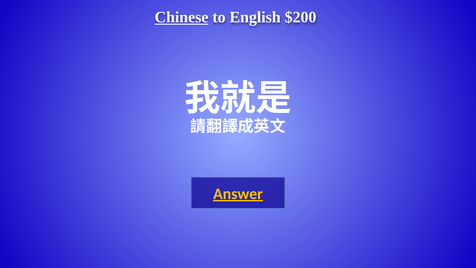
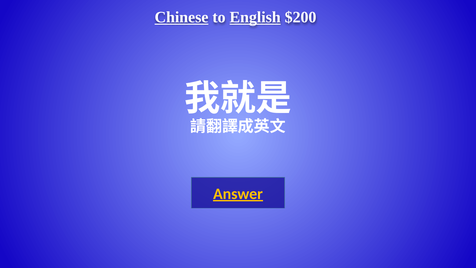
English underline: none -> present (255, 17)
